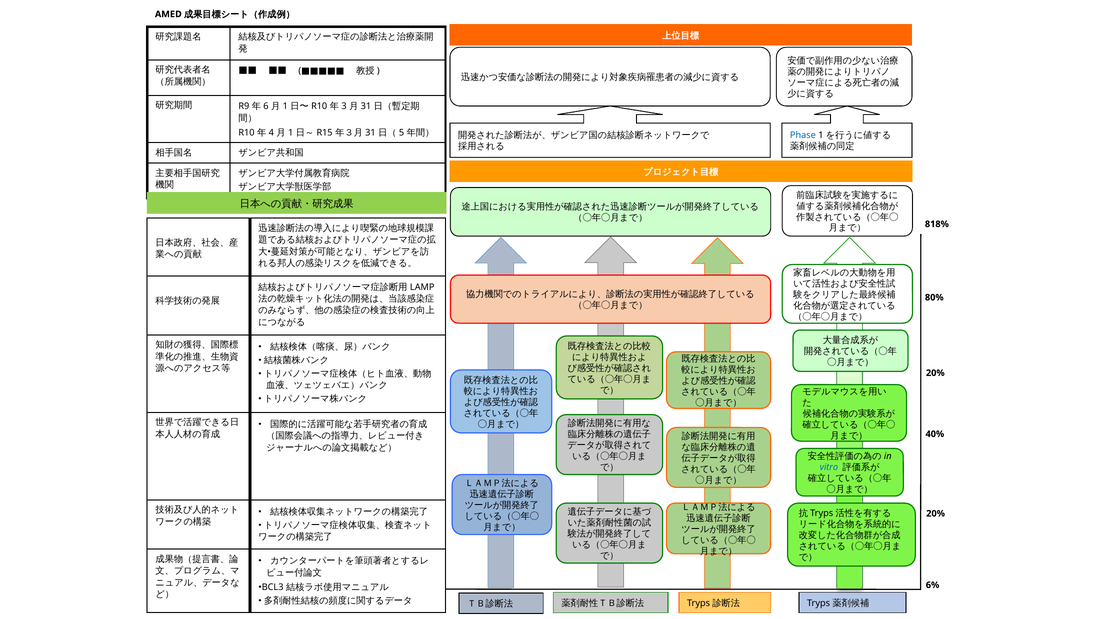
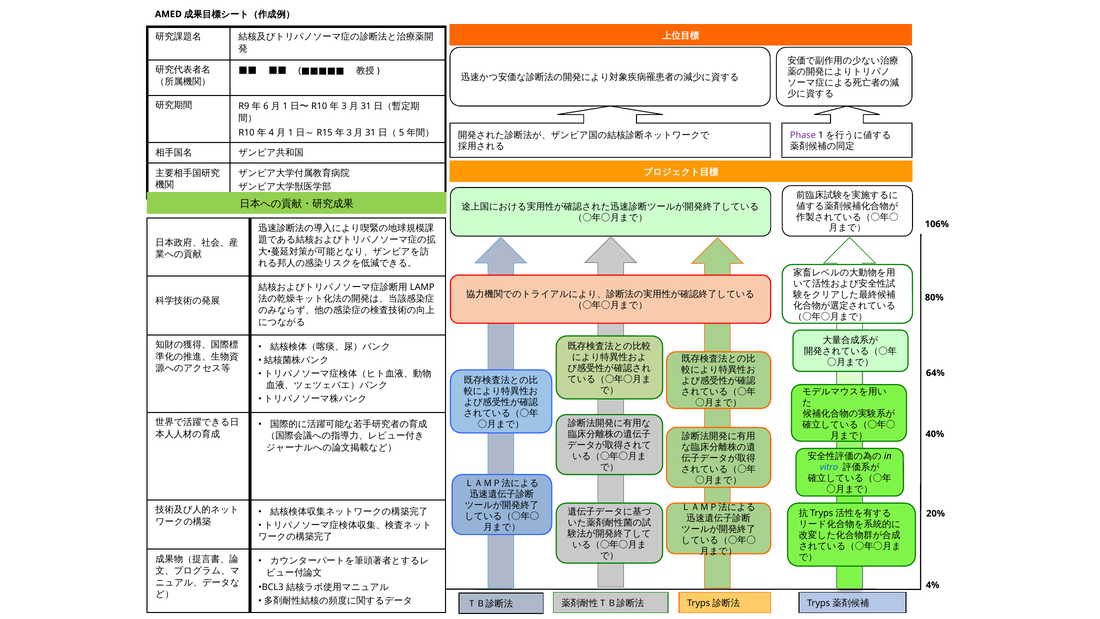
Phase colour: blue -> purple (803, 135)
818%: 818% -> 106% (937, 224)
20%: 20% -> 64% (935, 373)
6%: 6% -> 4% (933, 585)
